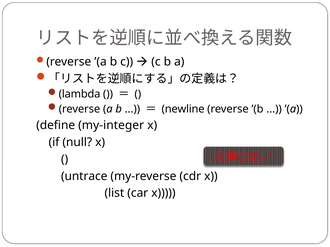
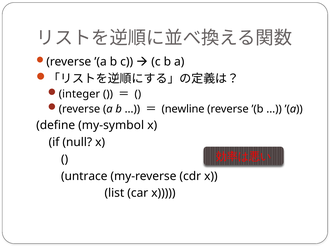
lambda: lambda -> integer (79, 94)
my-integer: my-integer -> my-symbol (111, 126)
